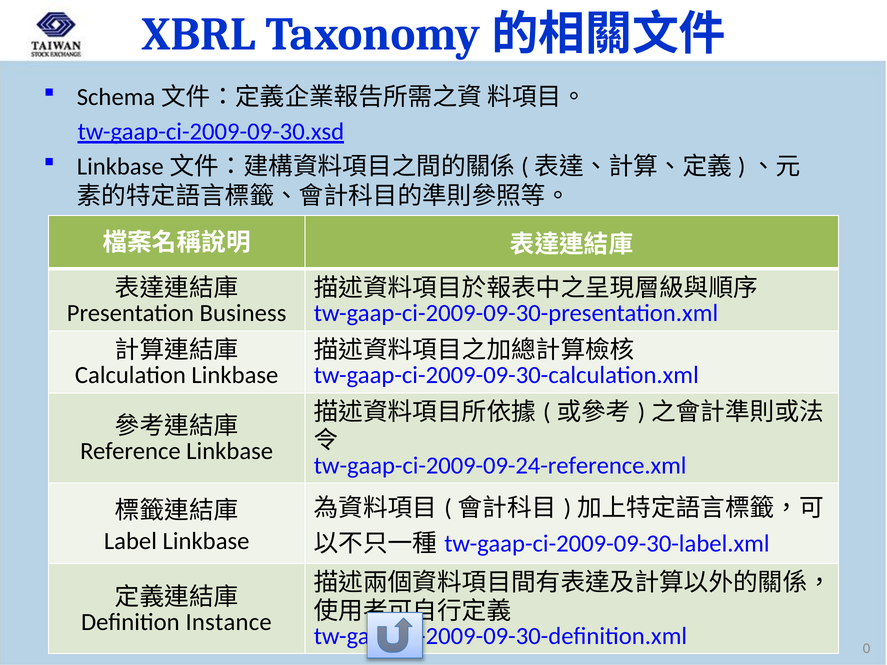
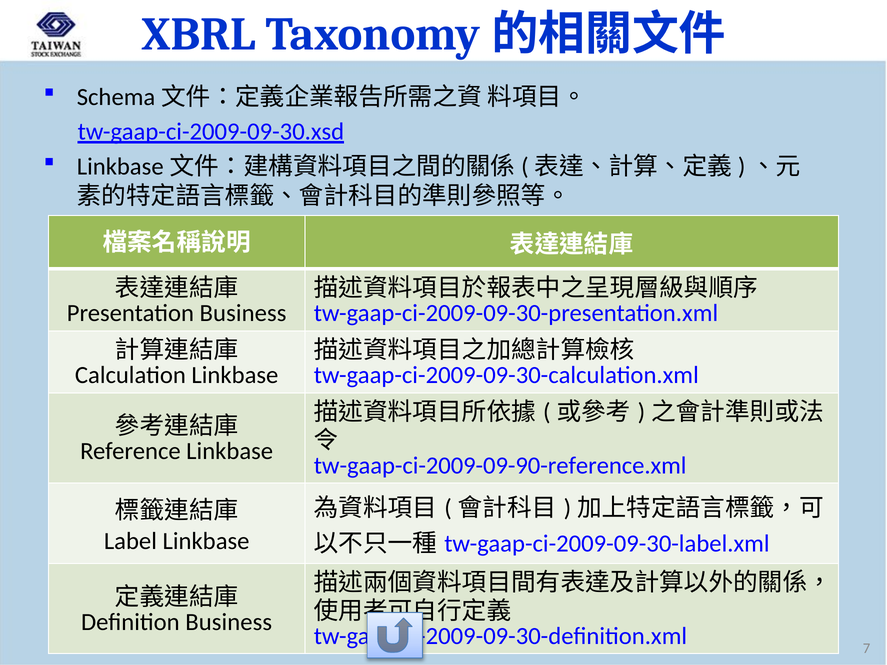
tw-gaap-ci-2009-09-24-reference.xml: tw-gaap-ci-2009-09-24-reference.xml -> tw-gaap-ci-2009-09-90-reference.xml (500, 466)
Definition Instance: Instance -> Business (229, 622)
0: 0 -> 7 (867, 648)
